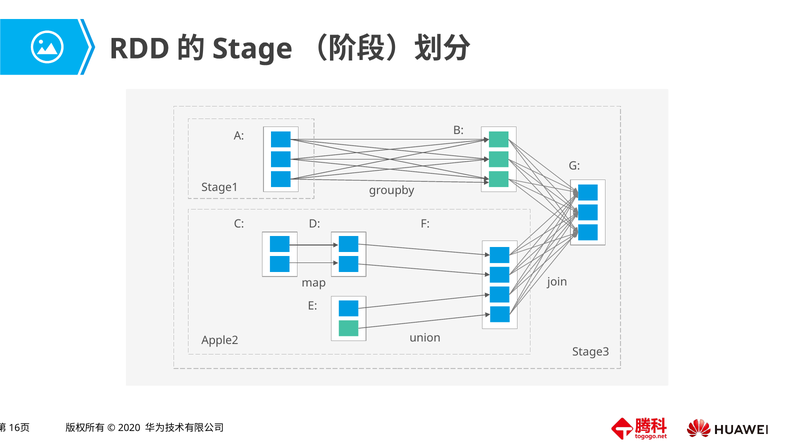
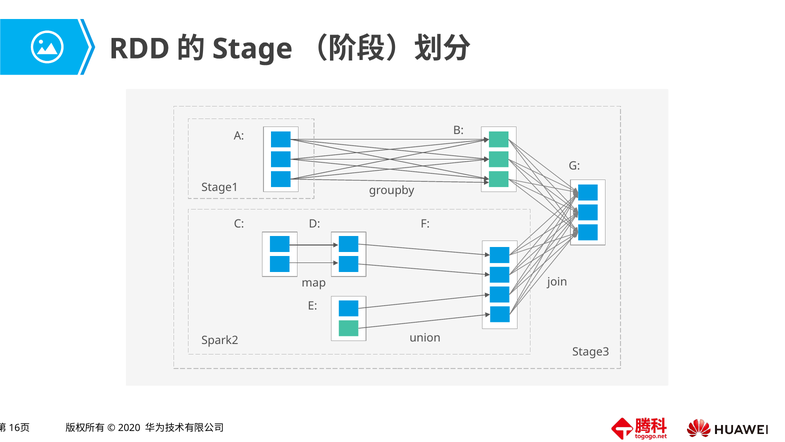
Apple2: Apple2 -> Spark2 (220, 340)
